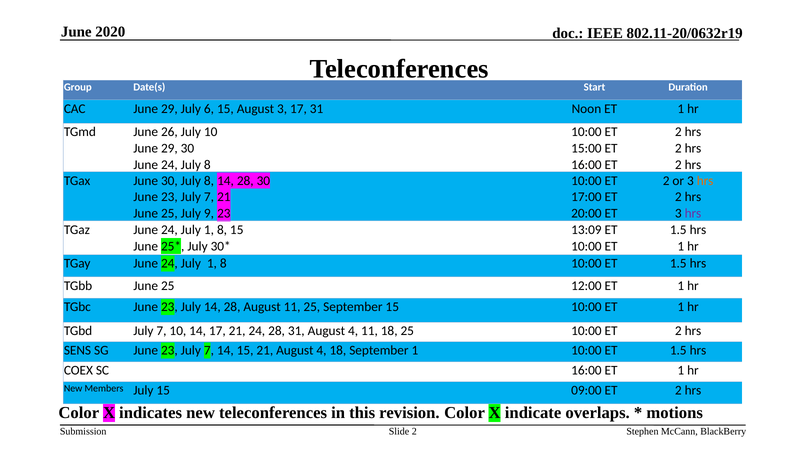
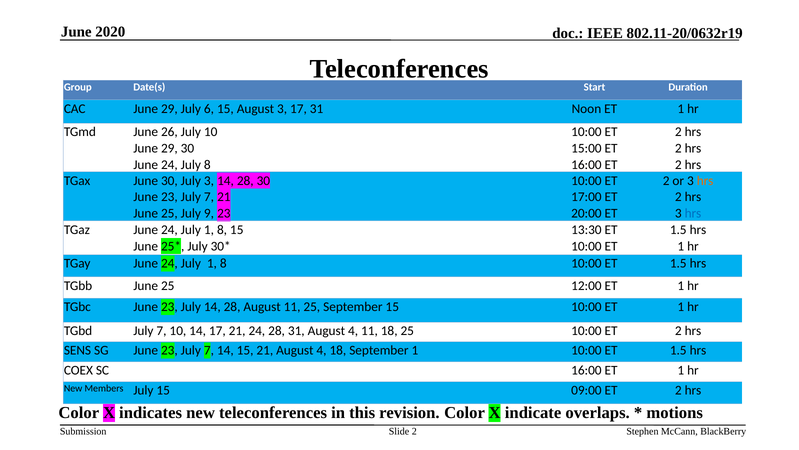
30 July 8: 8 -> 3 (209, 180)
hrs colour: purple -> blue (693, 213)
13:09: 13:09 -> 13:30 (586, 230)
